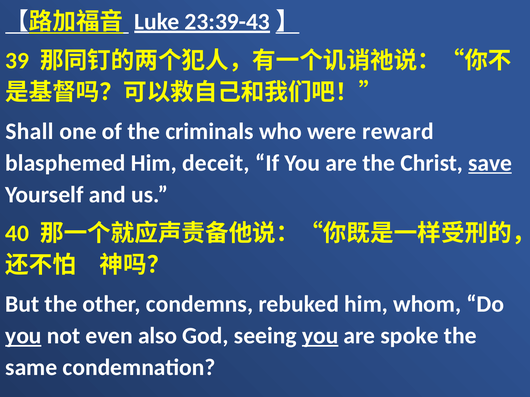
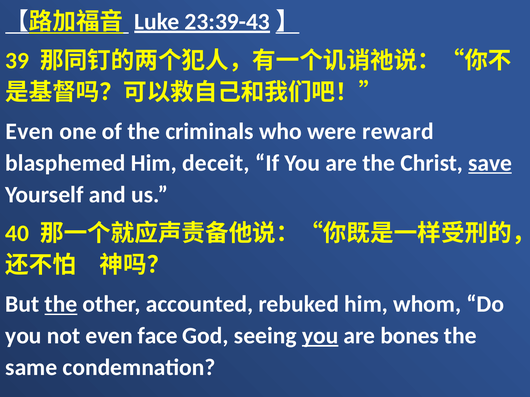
Shall: Shall -> Even (30, 132)
the underline: none -> present (61, 305)
condemns: condemns -> accounted (200, 305)
you underline: present -> none (23, 336)
also: also -> face (158, 336)
spoke: spoke -> bones (410, 336)
